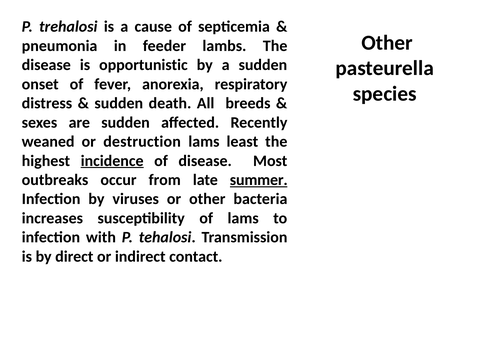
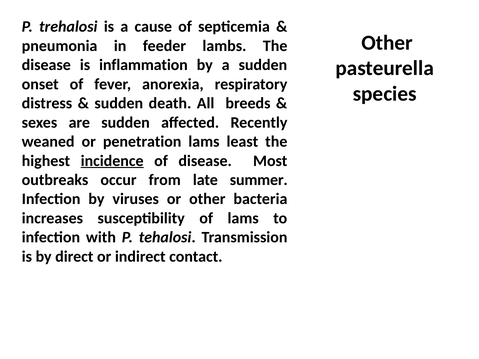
opportunistic: opportunistic -> inflammation (143, 65)
destruction: destruction -> penetration (142, 142)
summer underline: present -> none (259, 180)
